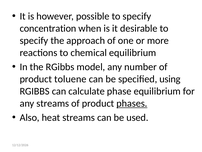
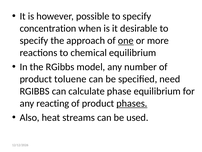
one underline: none -> present (126, 40)
using: using -> need (170, 79)
any streams: streams -> reacting (53, 103)
